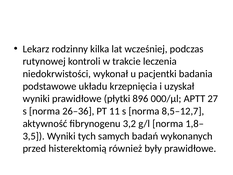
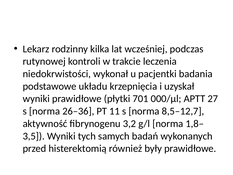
896: 896 -> 701 (141, 99)
